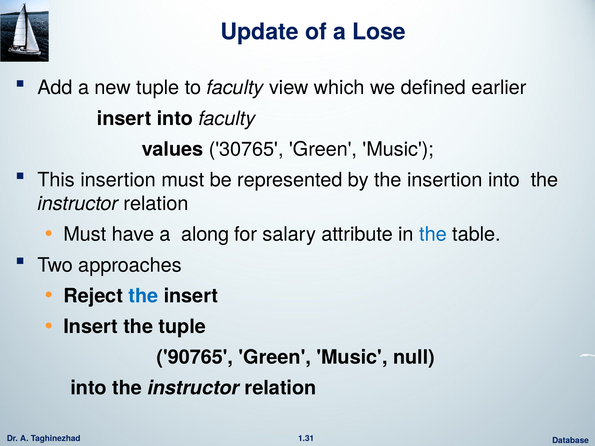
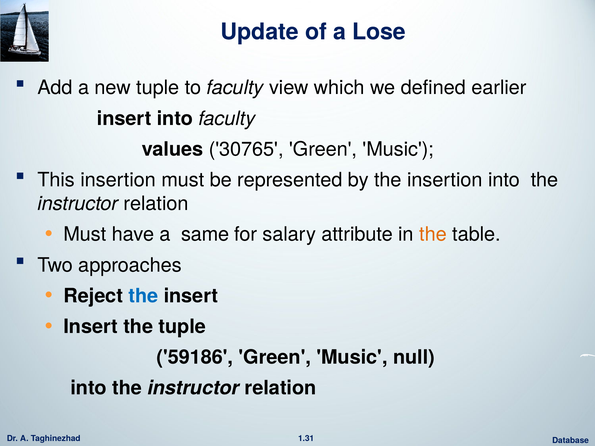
along: along -> same (205, 235)
the colour: blue -> orange (433, 235)
90765: 90765 -> 59186 (195, 357)
